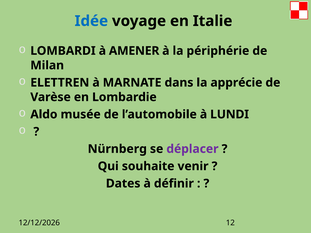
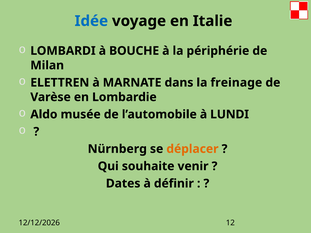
AMENER: AMENER -> BOUCHE (134, 51)
apprécie: apprécie -> freinage (236, 83)
déplacer colour: purple -> orange (192, 149)
